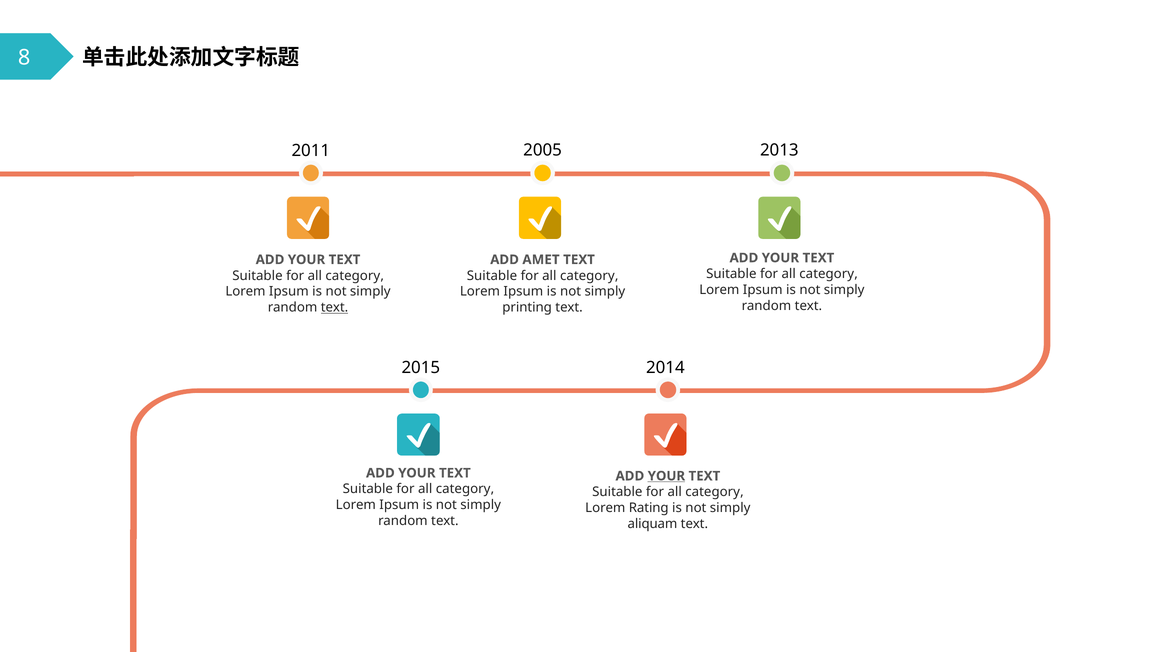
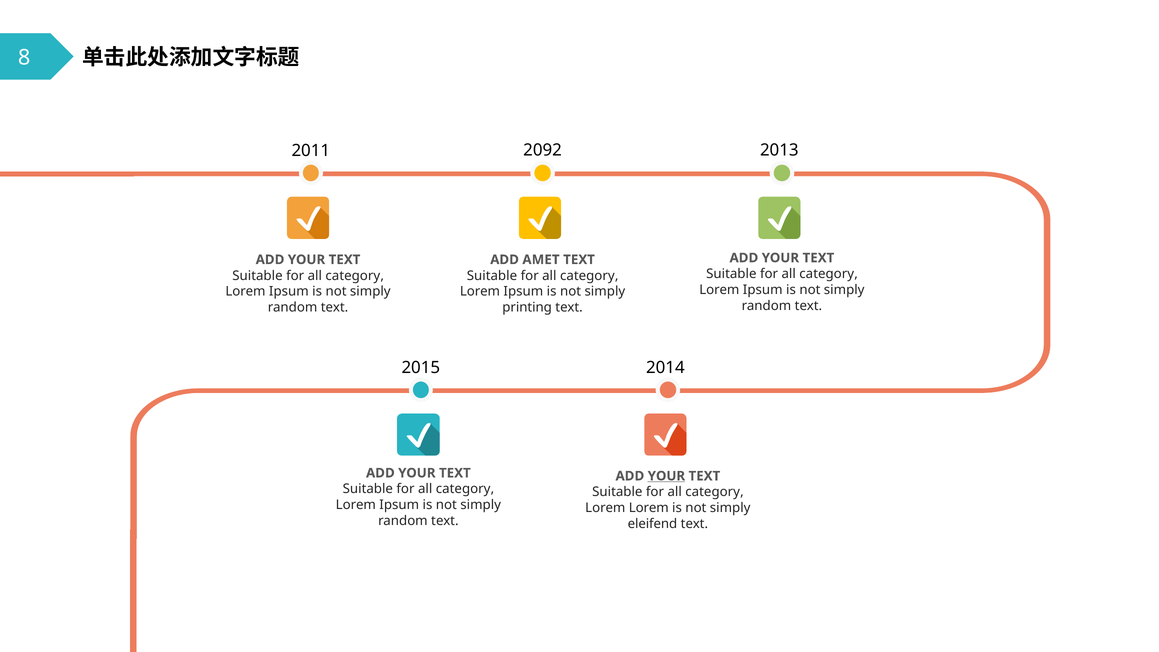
2005: 2005 -> 2092 (543, 150)
text underline: present -> none (335, 308)
Lorem Rating: Rating -> Lorem (649, 508)
aliquam: aliquam -> eleifend (652, 524)
